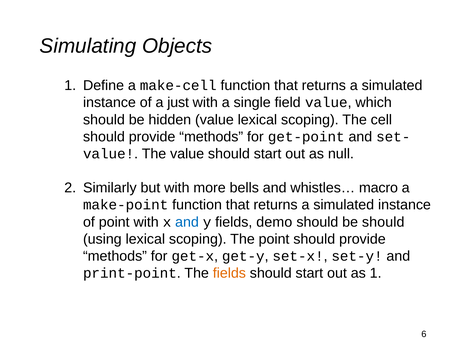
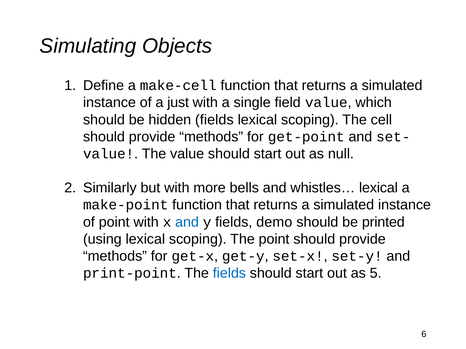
hidden value: value -> fields (214, 120)
whistles… macro: macro -> lexical (378, 188)
be should: should -> printed (383, 222)
fields colour: orange -> blue (229, 274)
as 1: 1 -> 5 (376, 274)
